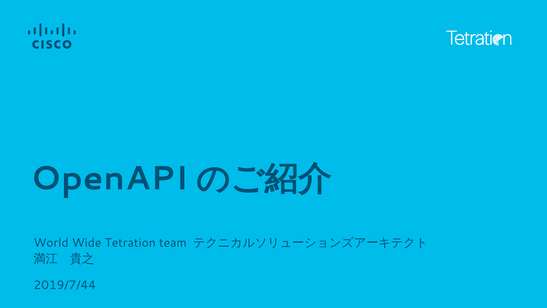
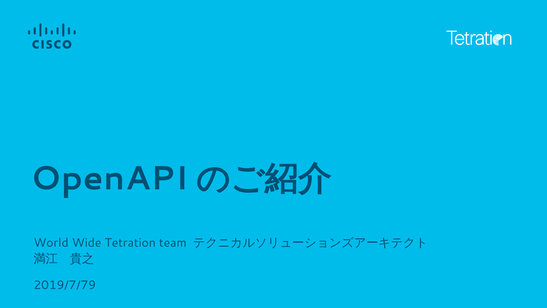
2019/7/44: 2019/7/44 -> 2019/7/79 (65, 285)
